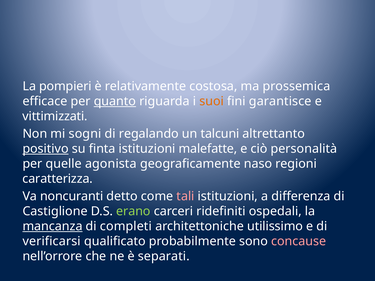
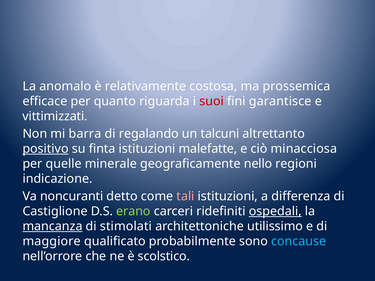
pompieri: pompieri -> anomalo (65, 86)
quanto underline: present -> none (115, 101)
suoi colour: orange -> red (212, 101)
sogni: sogni -> barra (85, 134)
personalità: personalità -> minacciosa (304, 149)
agonista: agonista -> minerale (111, 164)
naso: naso -> nello (258, 164)
caratterizza: caratterizza -> indicazione (58, 179)
ospedali underline: none -> present (275, 211)
completi: completi -> stimolati (126, 226)
verificarsi: verificarsi -> maggiore (52, 241)
concause colour: pink -> light blue (299, 241)
separati: separati -> scolstico (164, 256)
